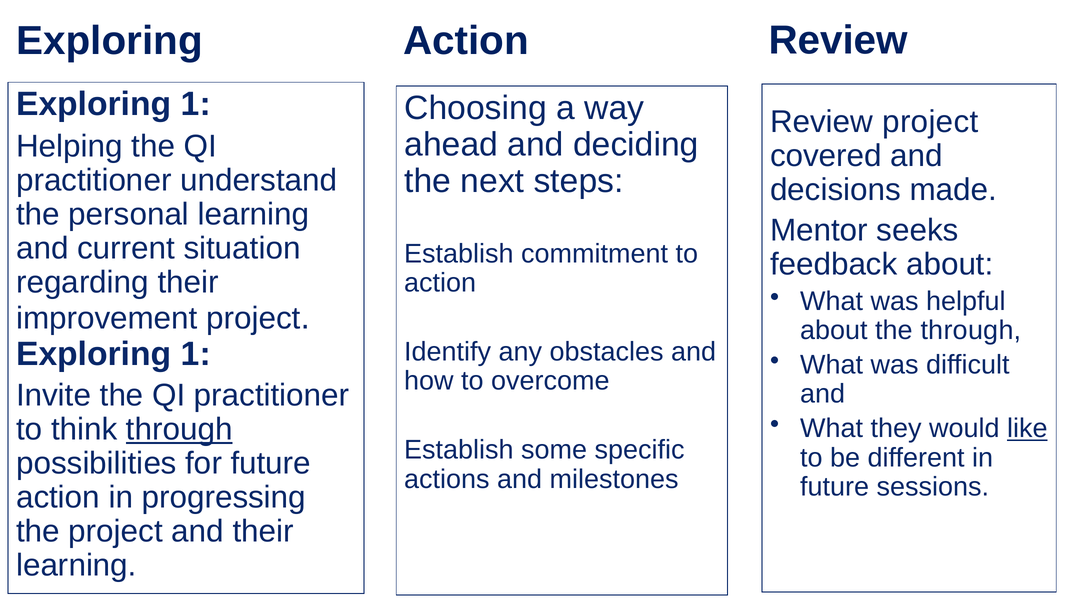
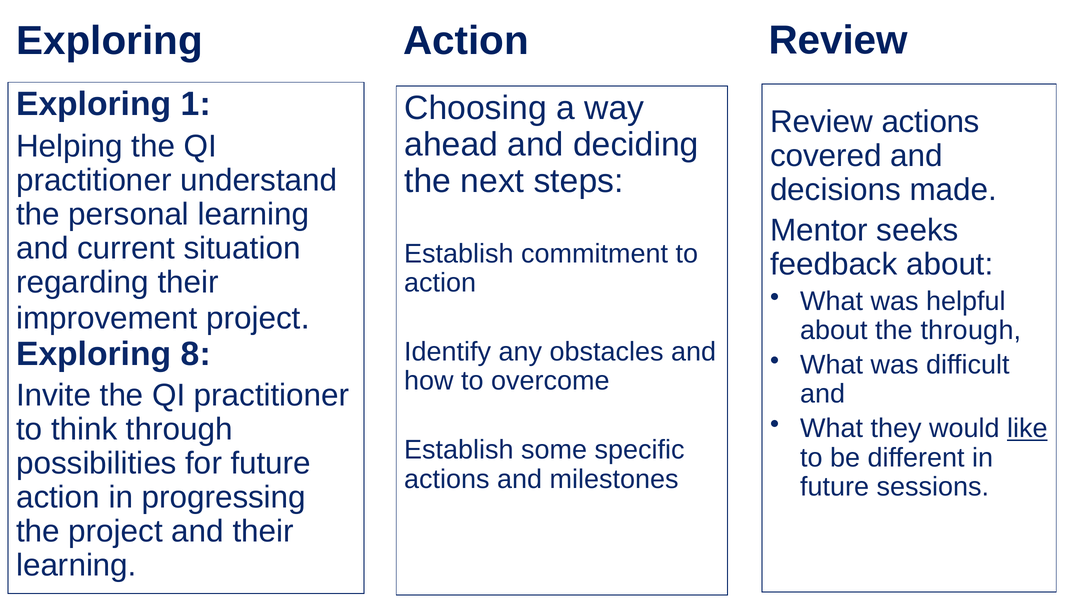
Review project: project -> actions (931, 122)
1: 1 -> 8 (196, 354)
through underline: present -> none (179, 429)
